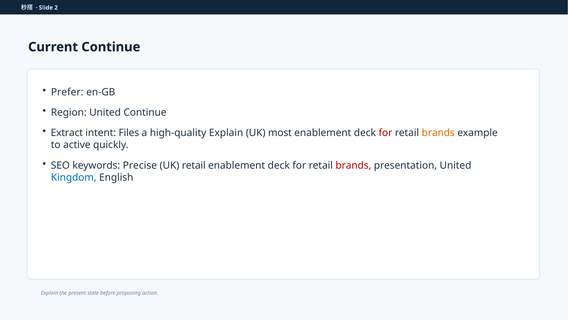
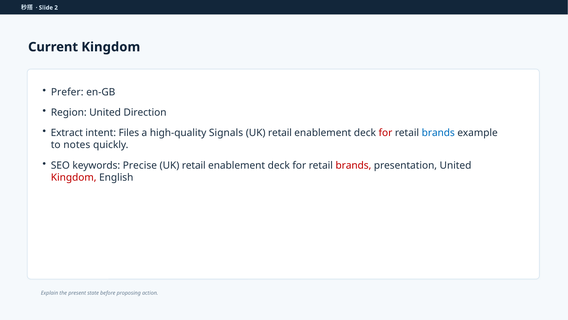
Current Continue: Continue -> Kingdom (111, 47)
United Continue: Continue -> Direction (145, 112)
high-quality Explain: Explain -> Signals (226, 133)
most: most -> retail (280, 133)
brands colour: orange -> blue (438, 133)
active: active -> notes (77, 145)
Kingdom colour: blue -> red (74, 177)
